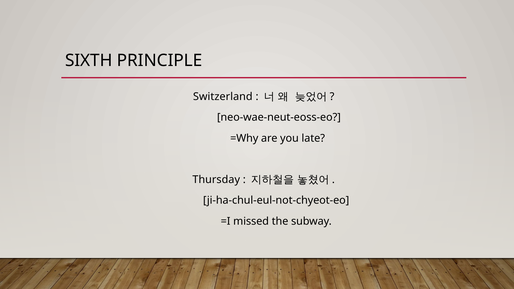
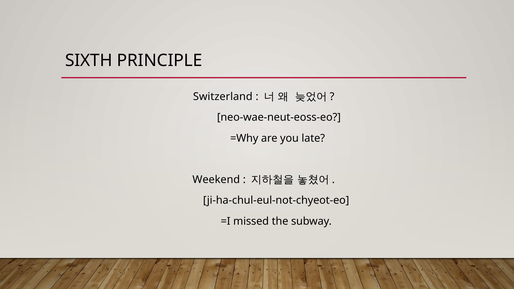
Thursday: Thursday -> Weekend (216, 180)
